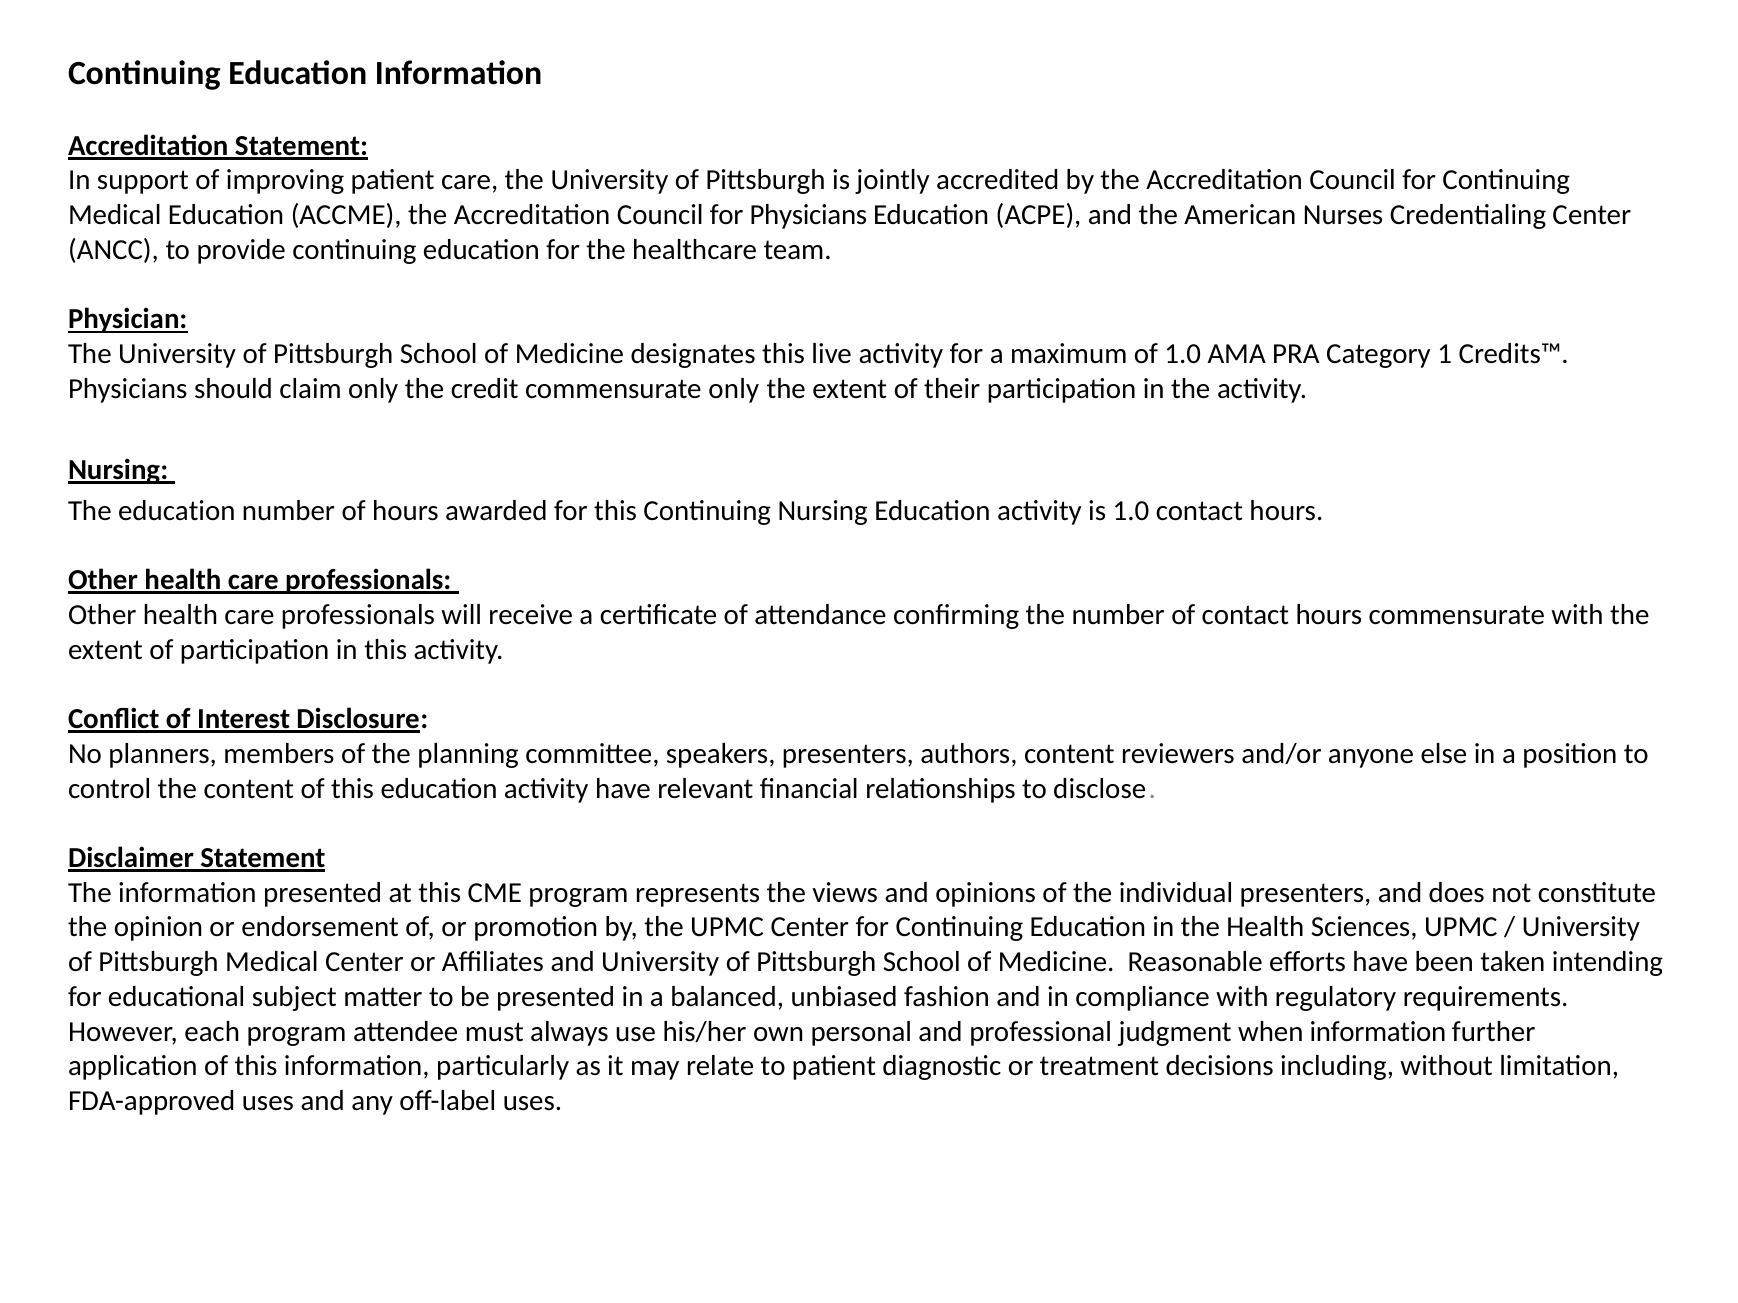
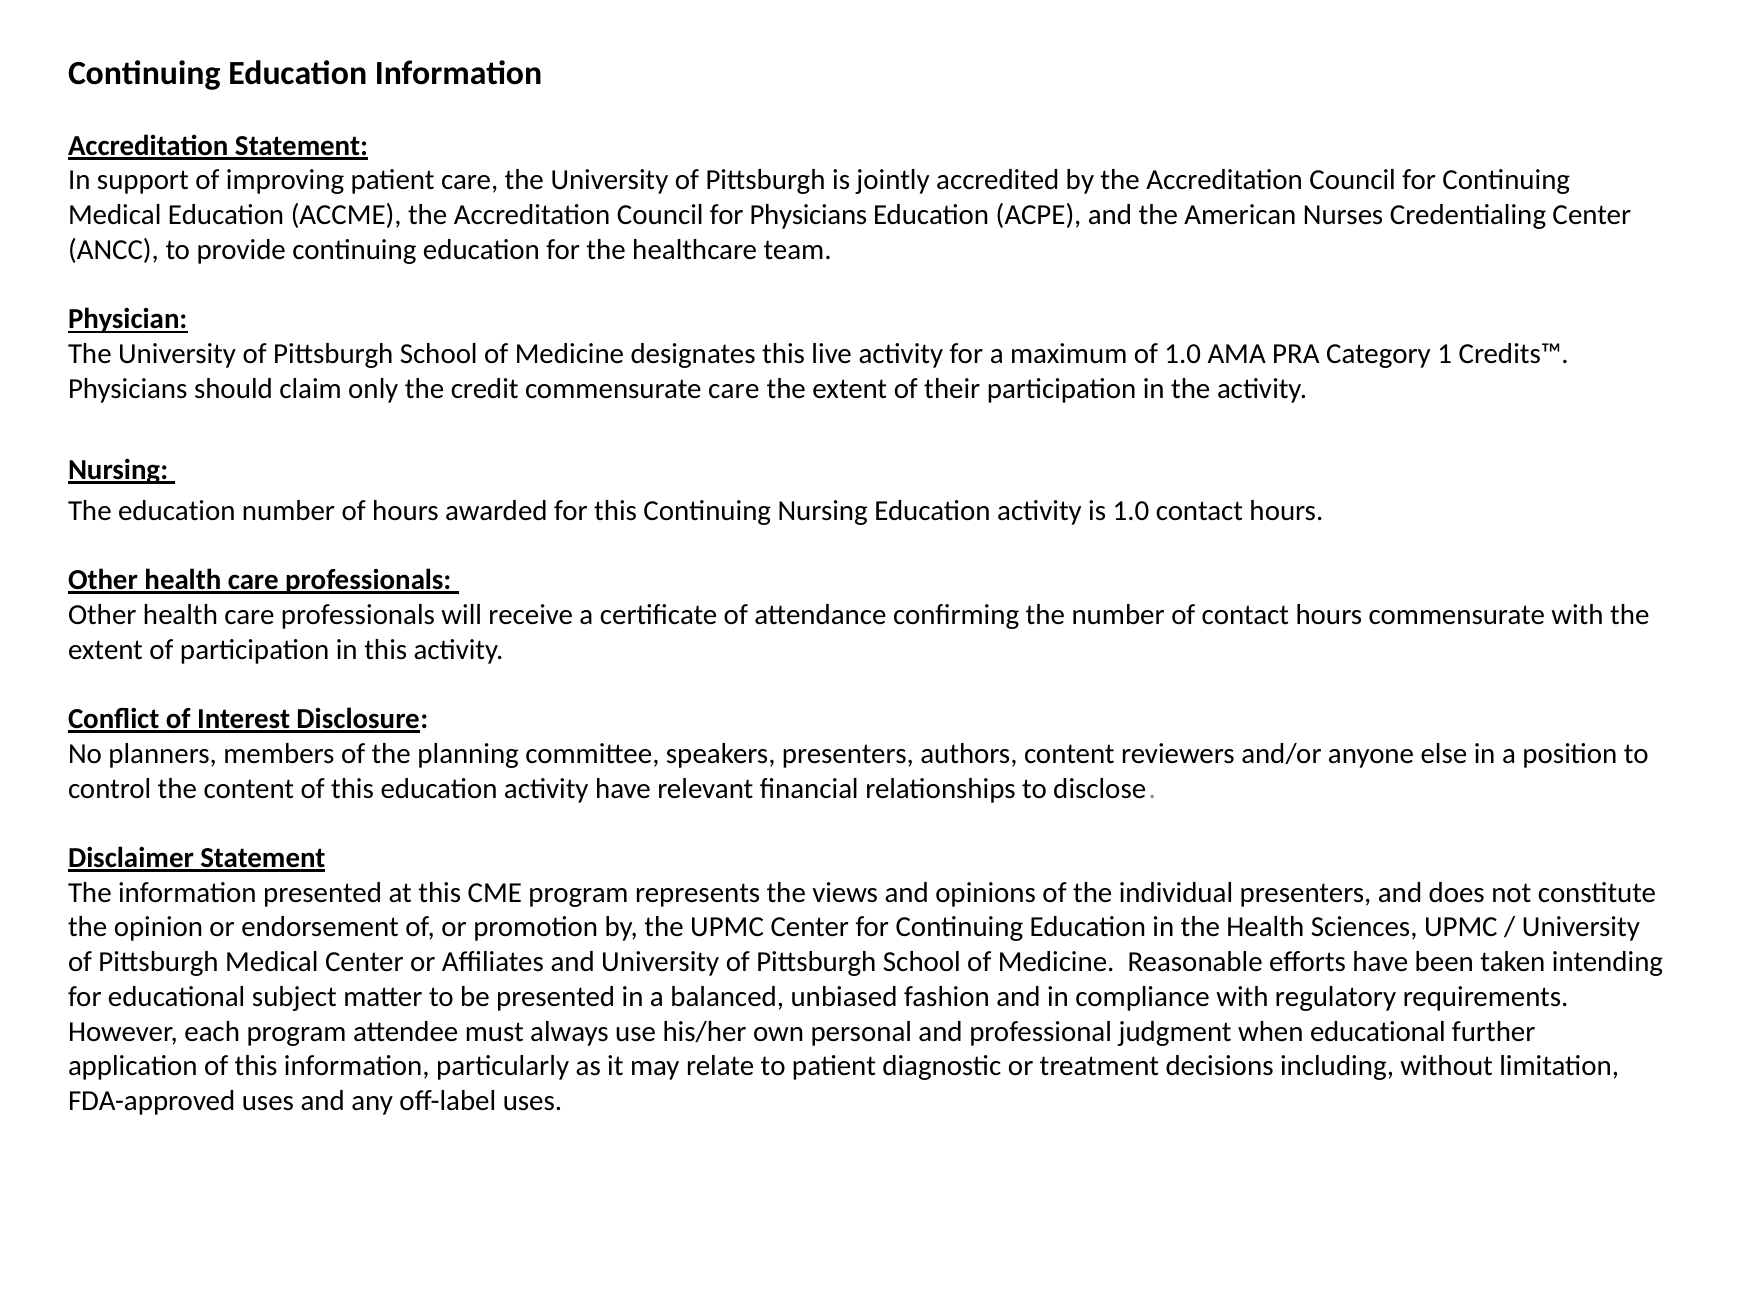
commensurate only: only -> care (734, 389)
when information: information -> educational (1378, 1032)
